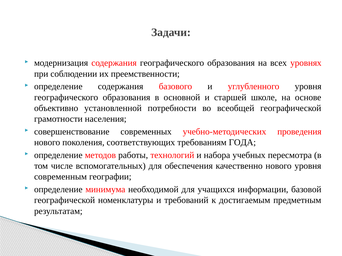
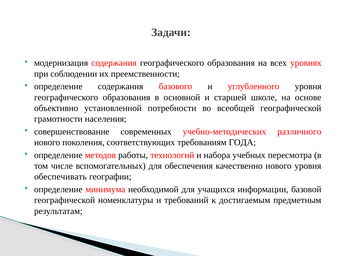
проведения: проведения -> различного (299, 132)
современным: современным -> обеспечивать (60, 177)
